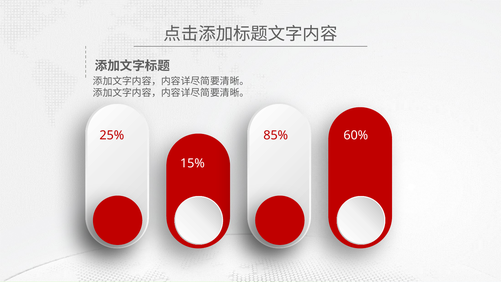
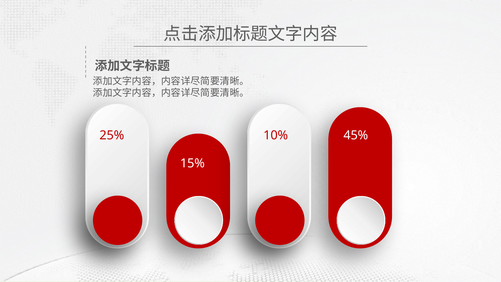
85%: 85% -> 10% (276, 135)
60%: 60% -> 45% (356, 135)
